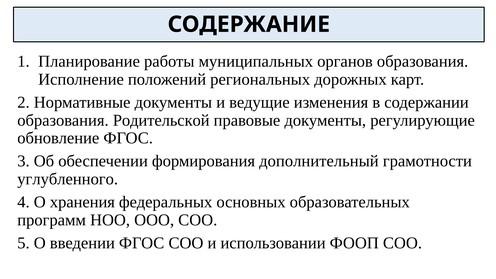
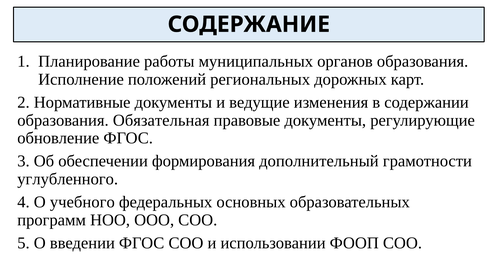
Родительской: Родительской -> Обязательная (161, 120)
хранения: хранения -> учебного (82, 202)
